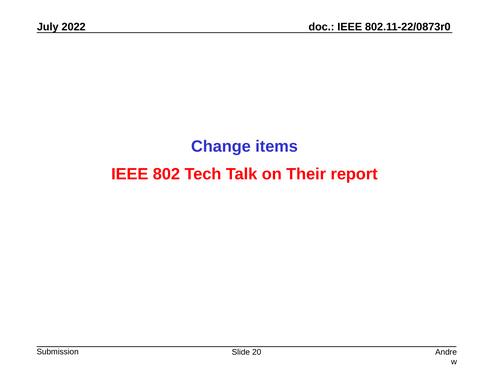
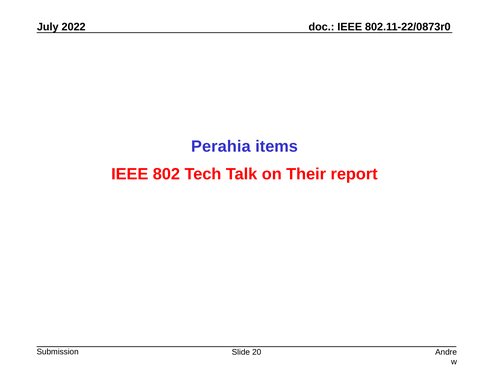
Change: Change -> Perahia (221, 146)
